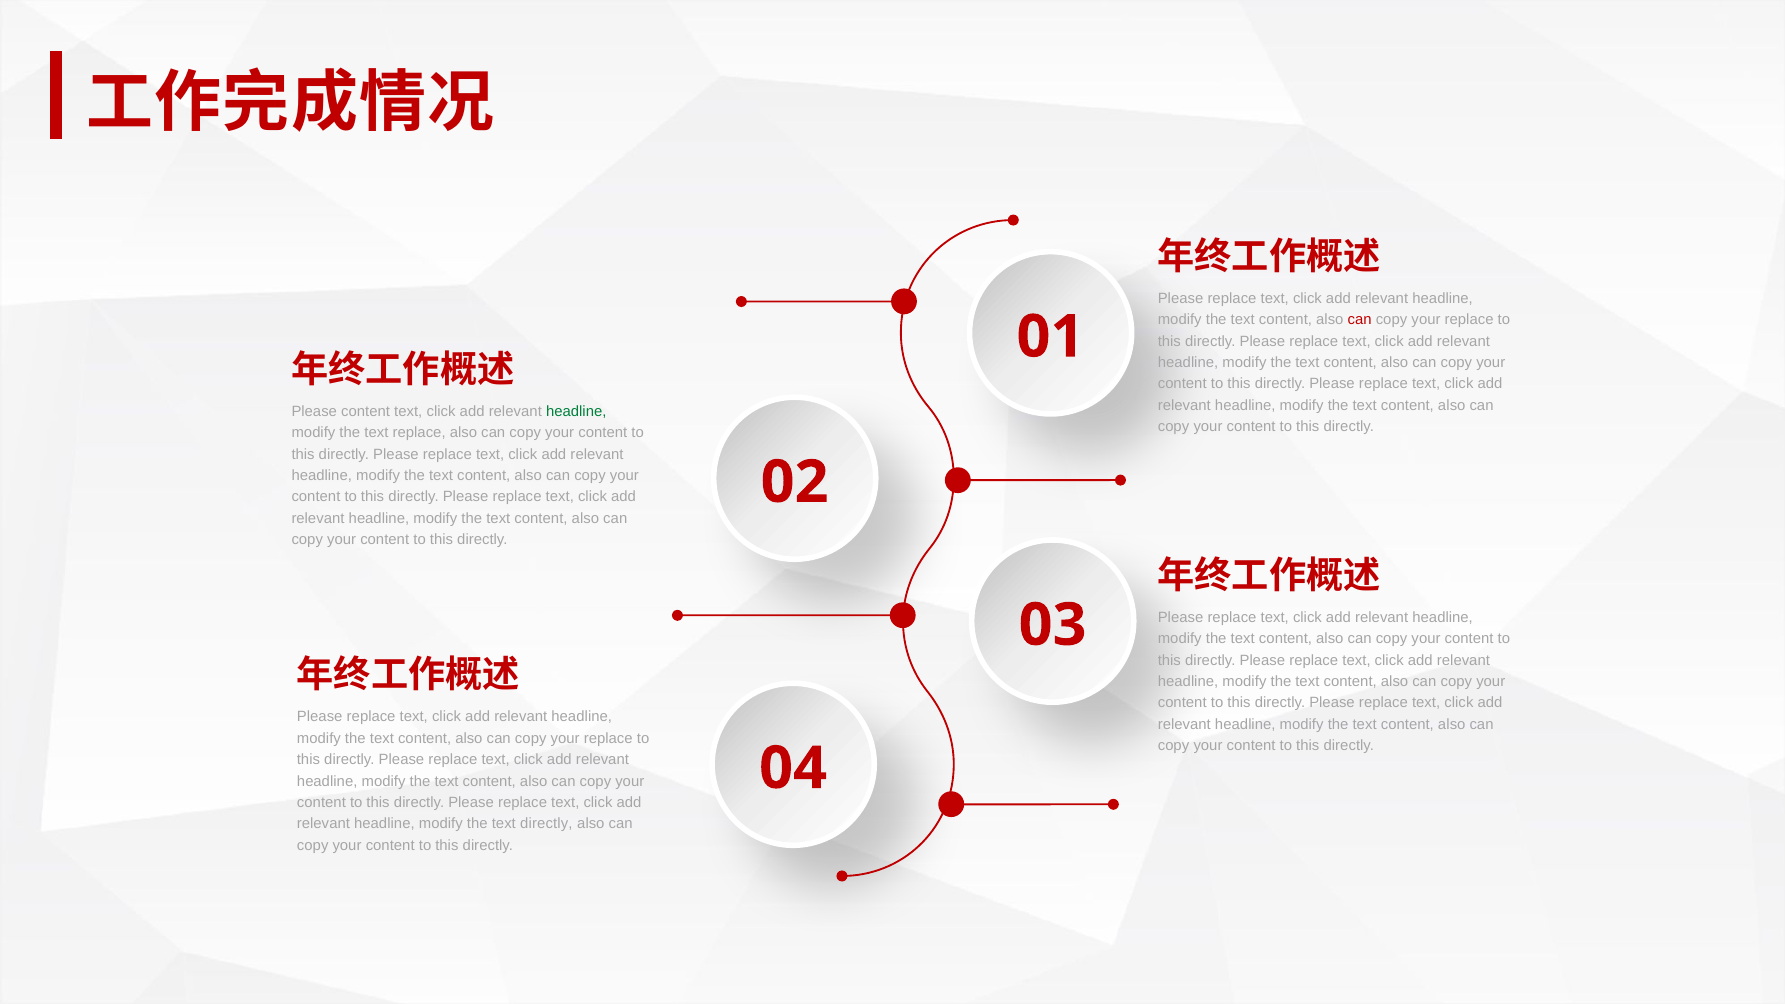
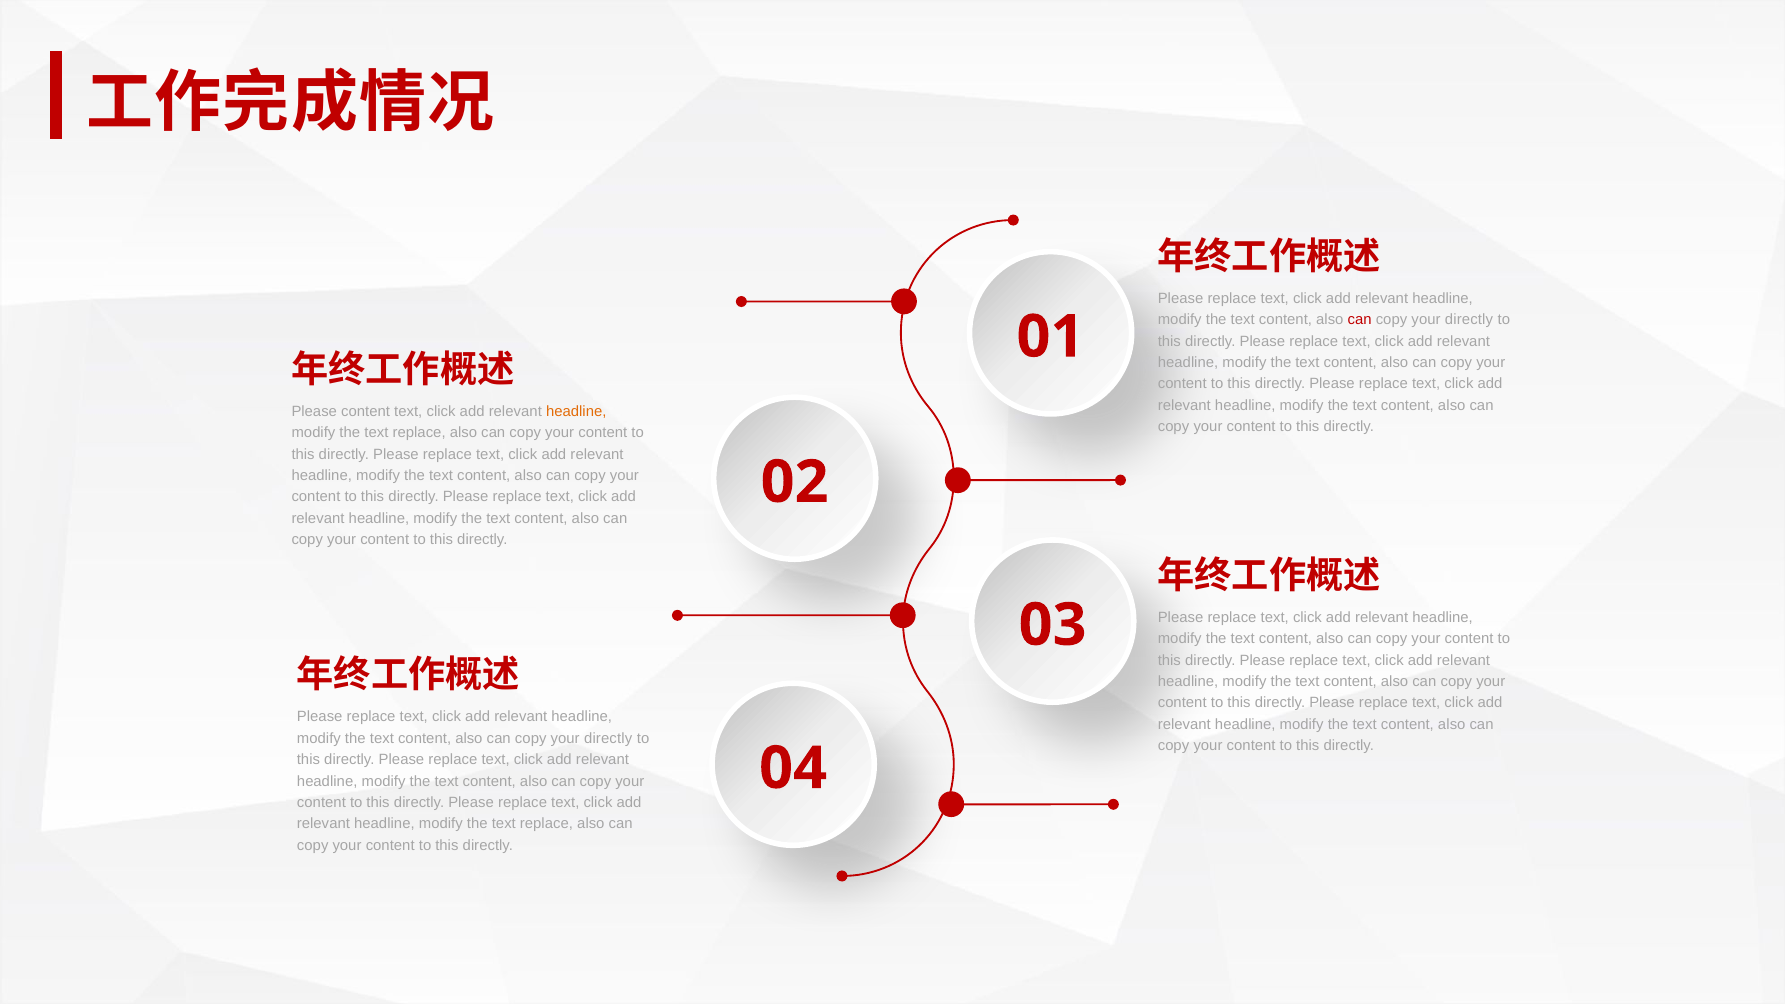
replace: replace -> directly (1469, 320)
headline colour: green -> orange (576, 412)
replace: replace -> directly (608, 738)
directly: directly -> replace (546, 824)
